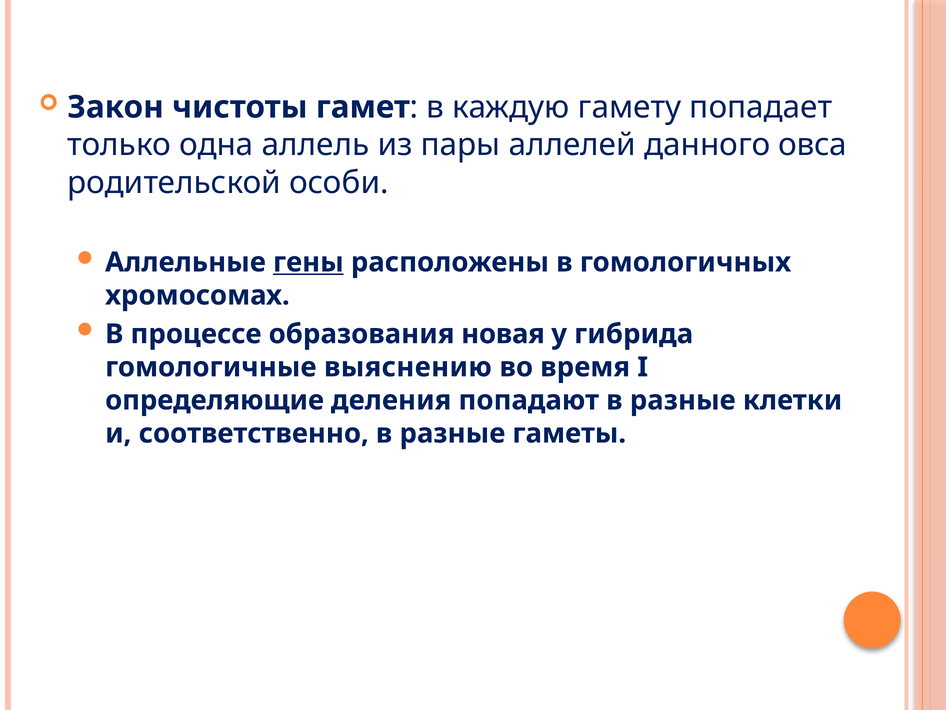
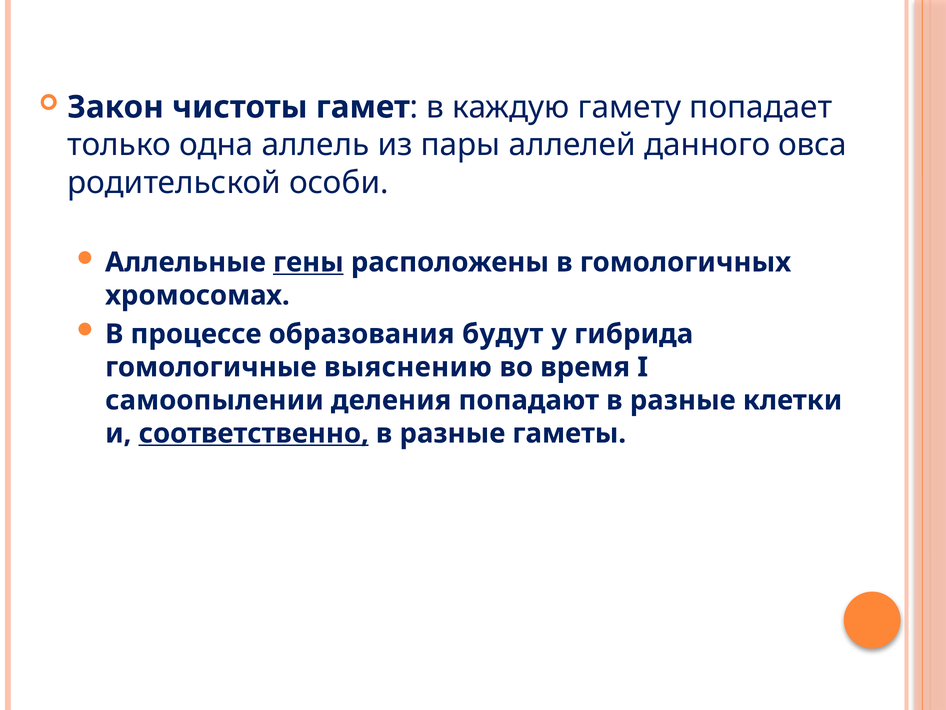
новая: новая -> будут (503, 334)
определяющие: определяющие -> самоопылении (214, 400)
соответственно underline: none -> present (254, 433)
